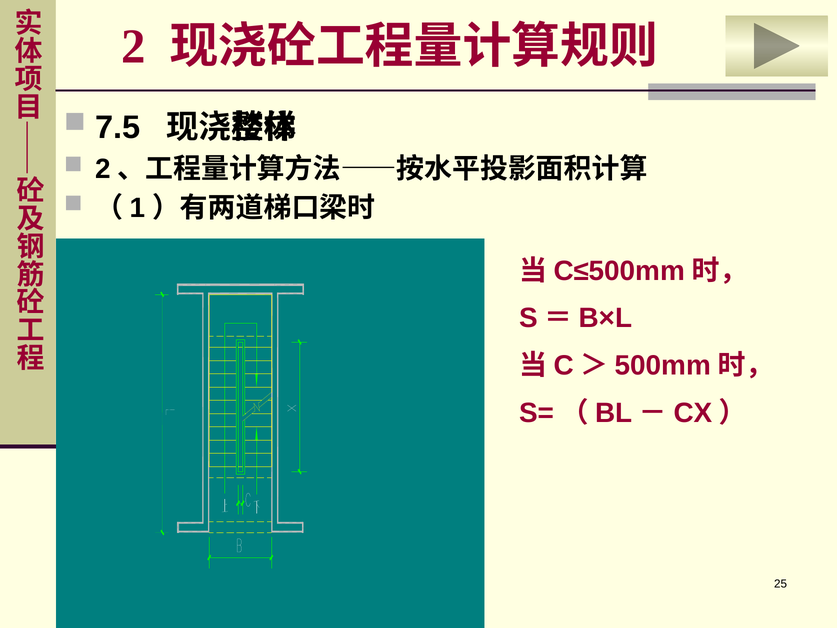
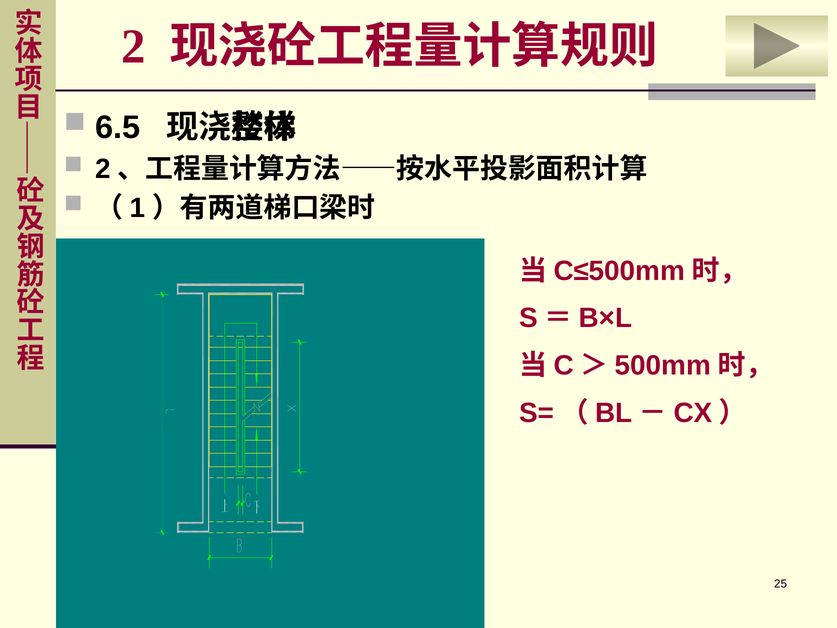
7.5: 7.5 -> 6.5 (118, 127)
